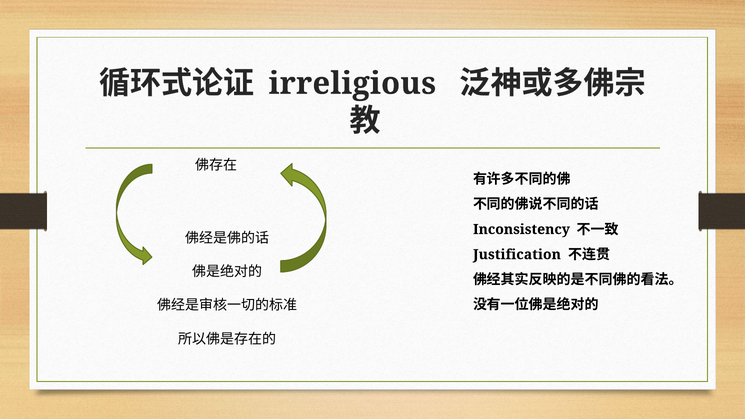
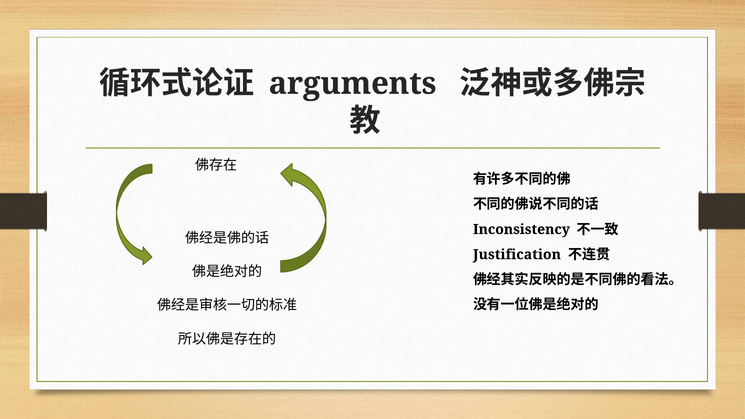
irreligious: irreligious -> arguments (353, 84)
